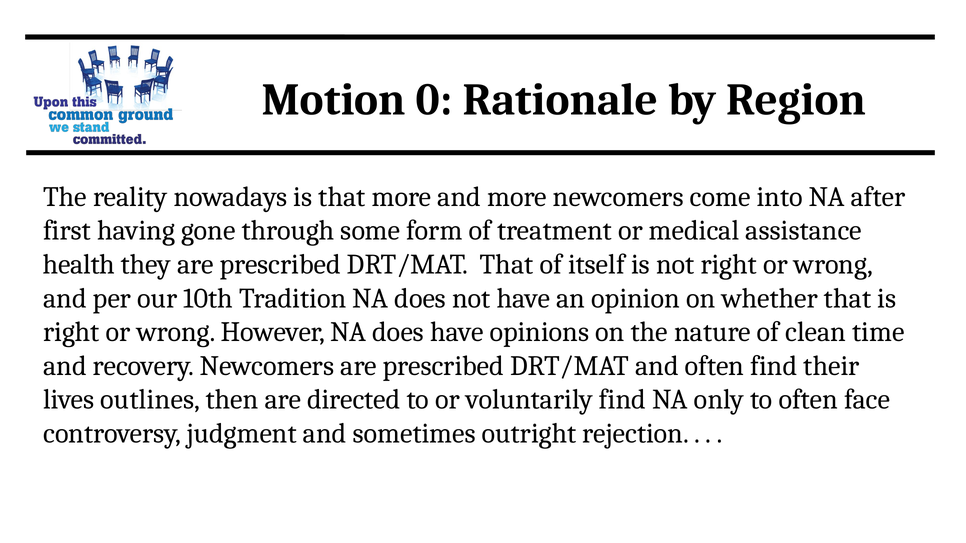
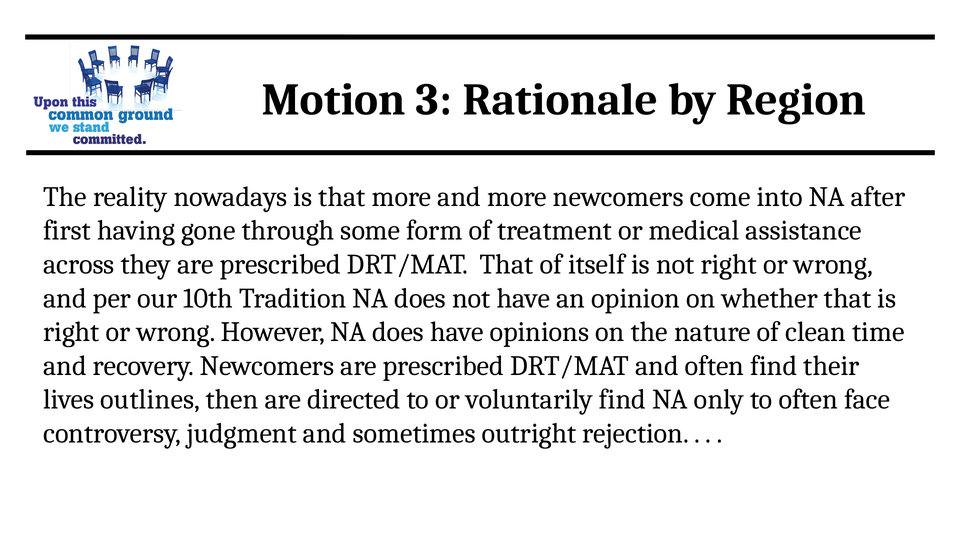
0: 0 -> 3 (434, 100)
health: health -> across (79, 265)
